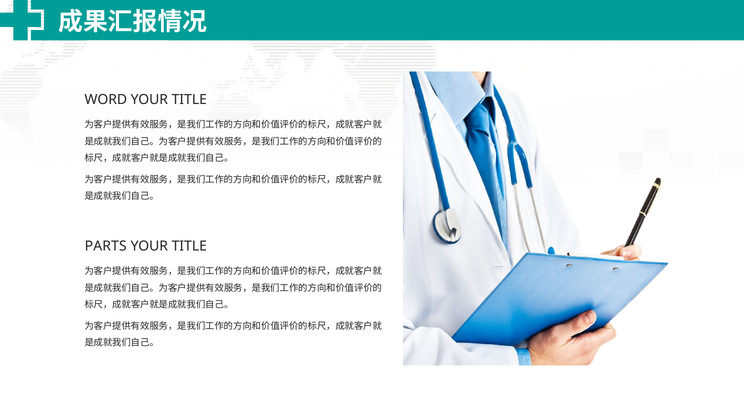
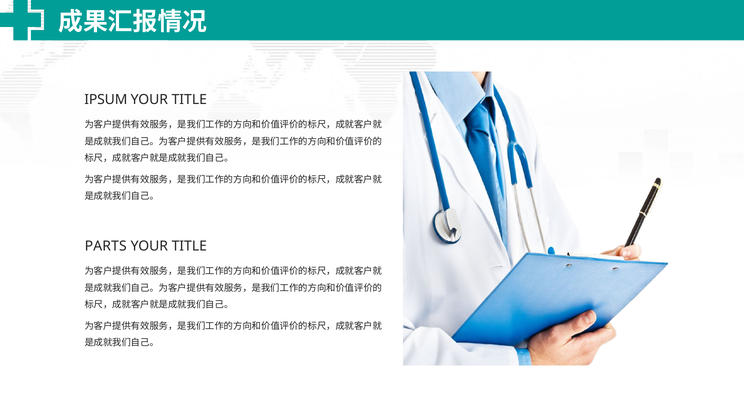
WORD: WORD -> IPSUM (106, 100)
